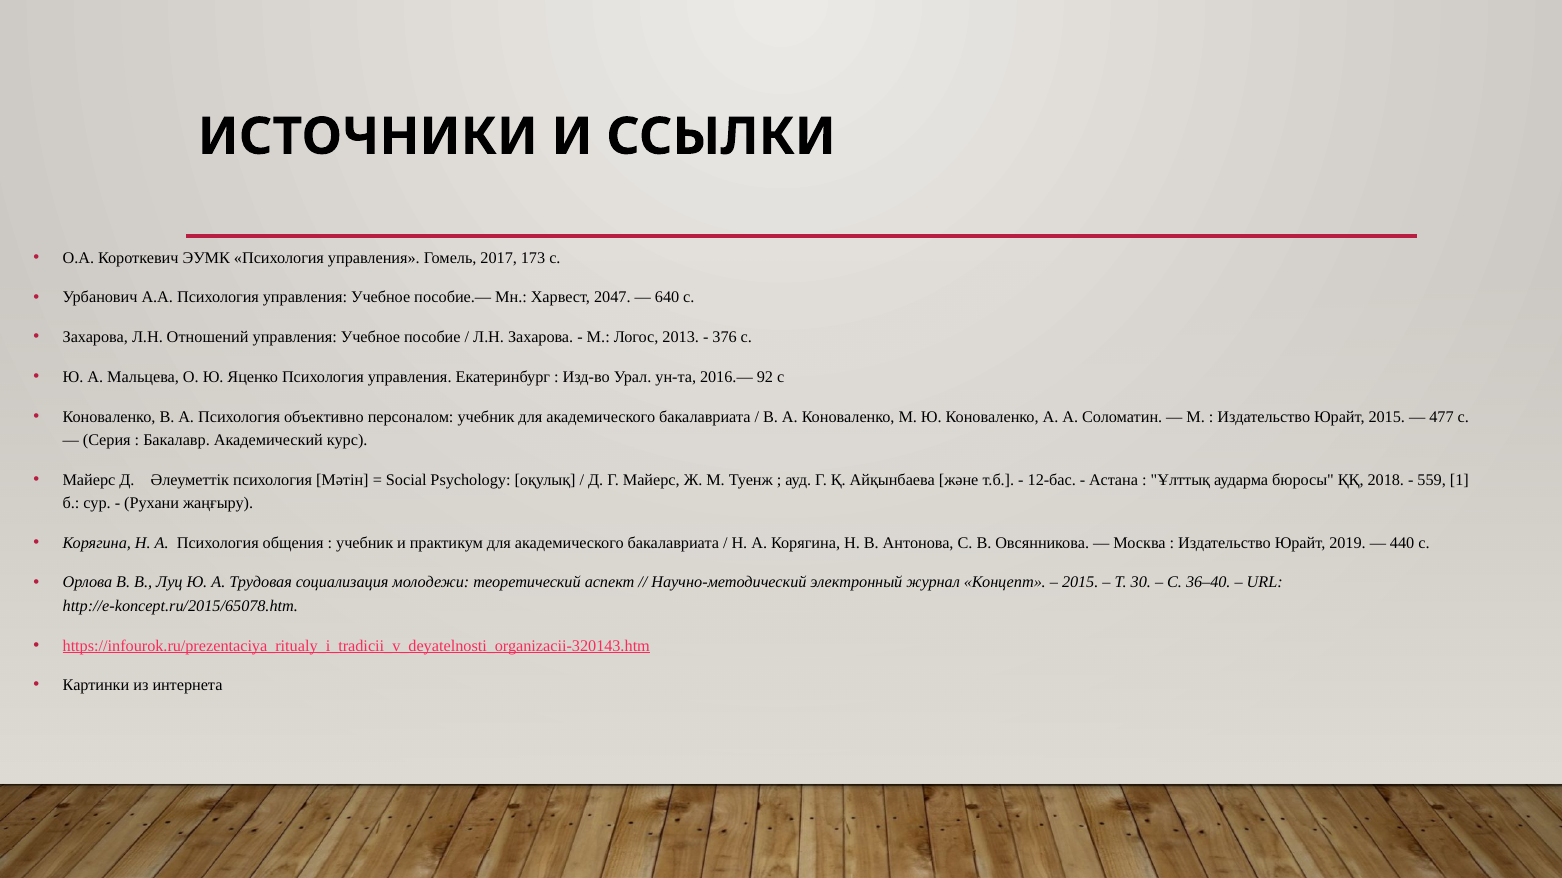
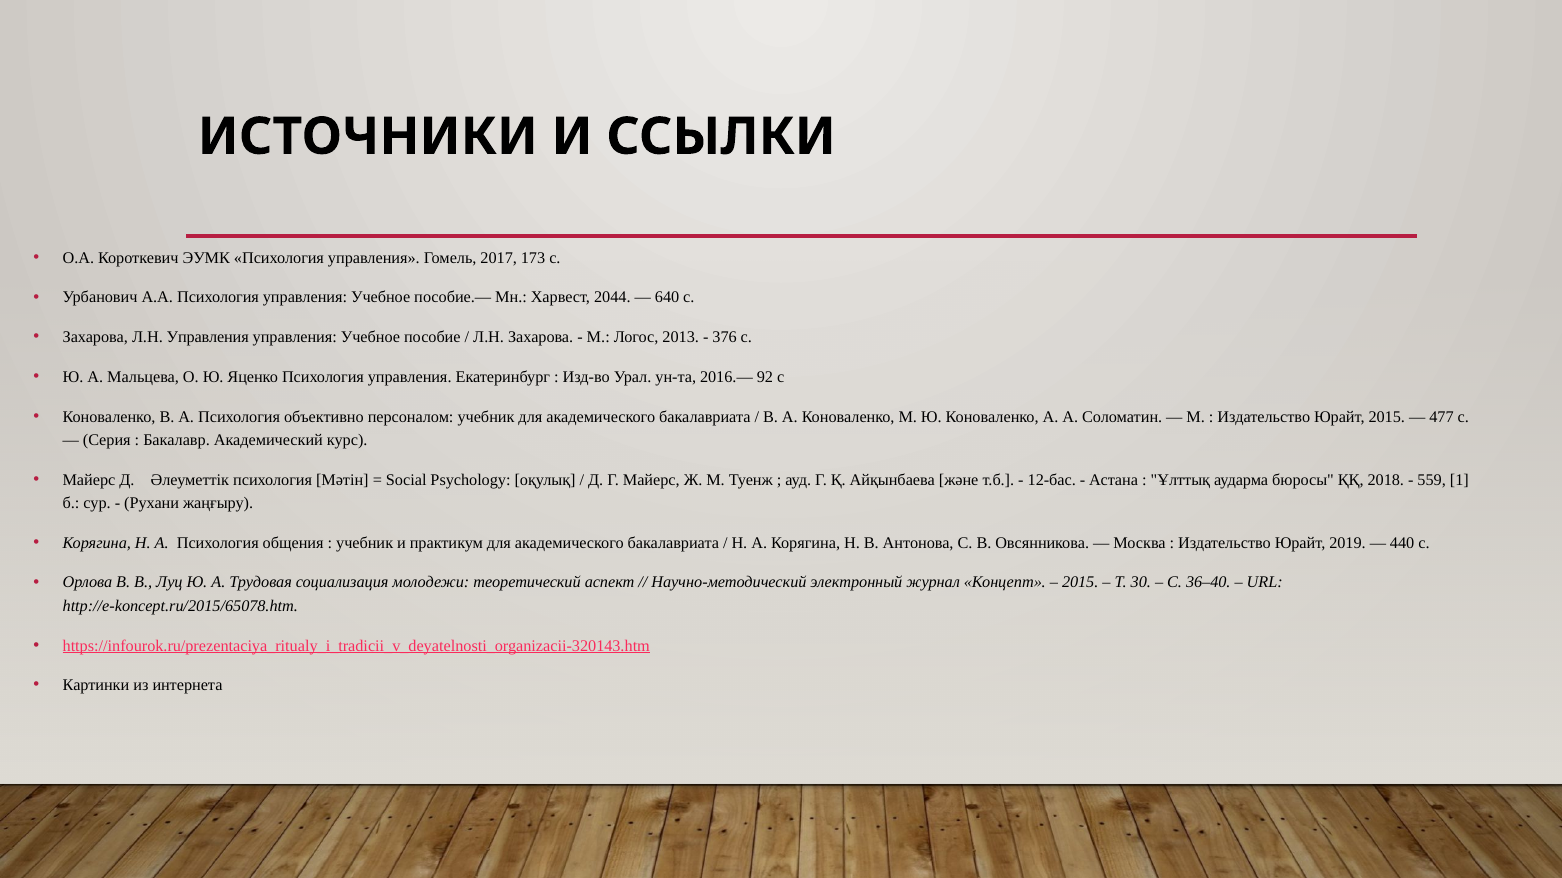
2047: 2047 -> 2044 (612, 298)
Л.Н Отношений: Отношений -> Управления (208, 338)
